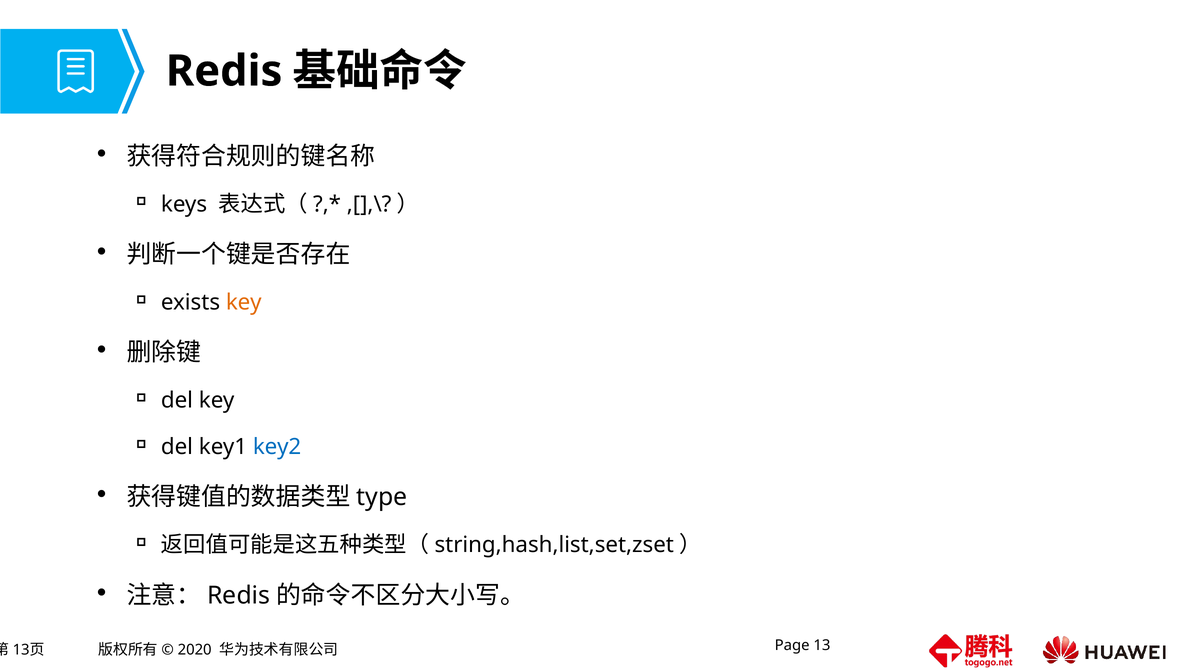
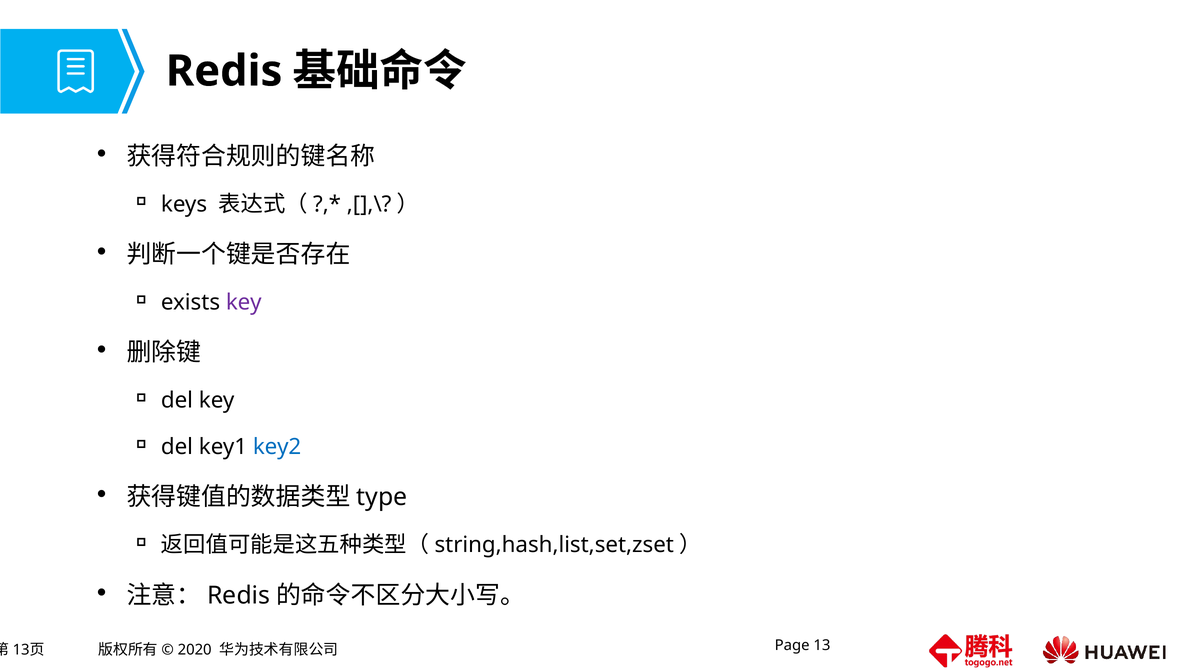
key colour: orange -> purple (244, 302)
